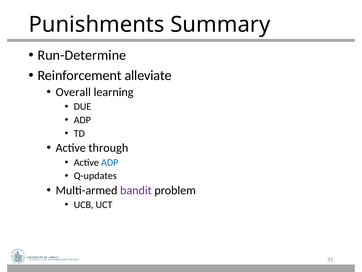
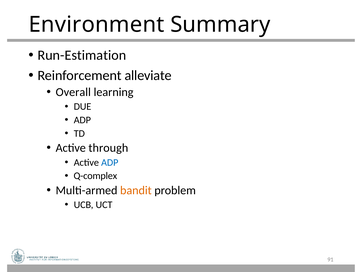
Punishments: Punishments -> Environment (96, 24)
Run-Determine: Run-Determine -> Run-Estimation (82, 55)
Q-updates: Q-updates -> Q-complex (95, 176)
bandit colour: purple -> orange (136, 190)
